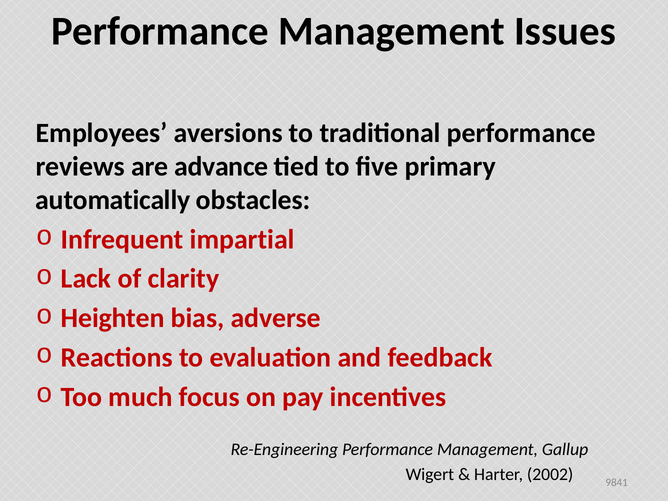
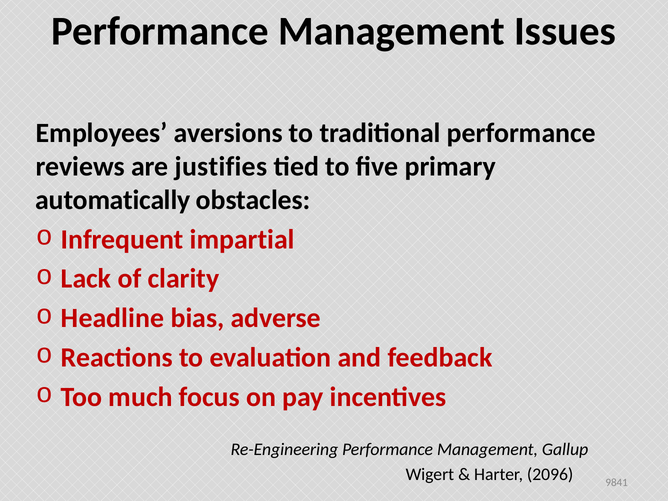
advance: advance -> justifies (221, 167)
Heighten: Heighten -> Headline (113, 318)
2002: 2002 -> 2096 (550, 474)
